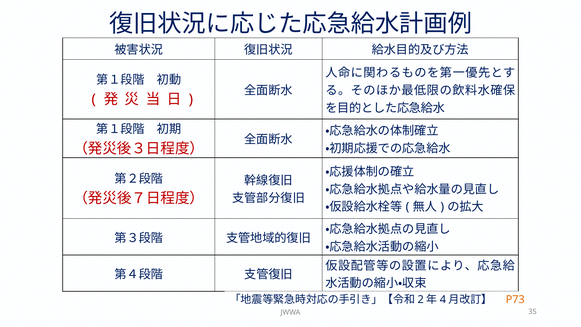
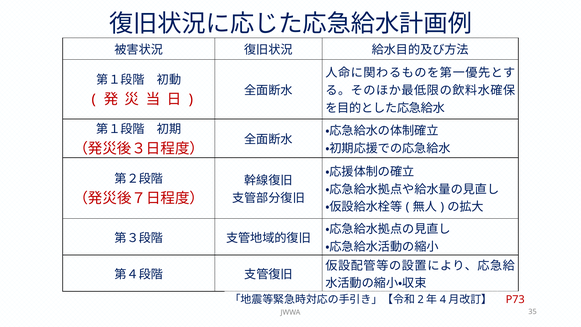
P73 colour: orange -> red (515, 300)
